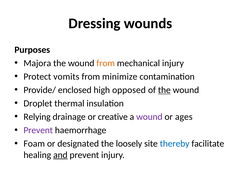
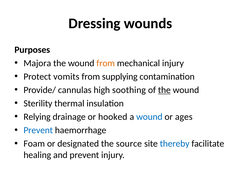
minimize: minimize -> supplying (120, 76)
enclosed: enclosed -> cannulas (75, 90)
opposed: opposed -> soothing (129, 90)
Droplet: Droplet -> Sterility (38, 103)
creative: creative -> hooked (113, 117)
wound colour: purple -> blue (149, 117)
Prevent colour: purple -> blue (38, 130)
loosely: loosely -> source (129, 143)
and underline: present -> none (60, 155)
